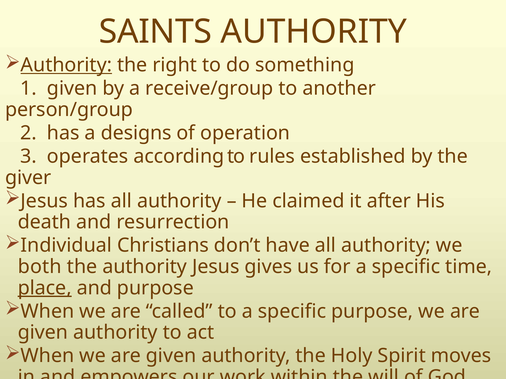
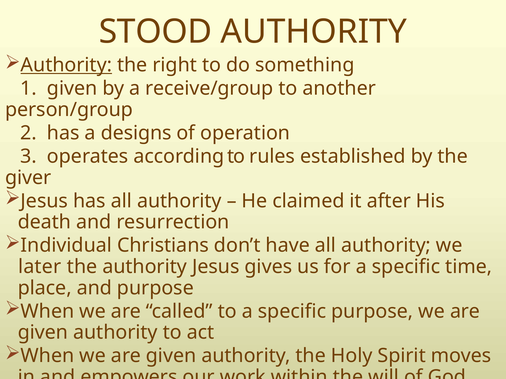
SAINTS: SAINTS -> STOOD (155, 32)
both: both -> later (40, 267)
place underline: present -> none (45, 288)
